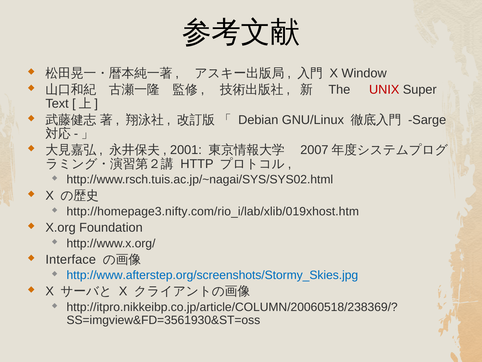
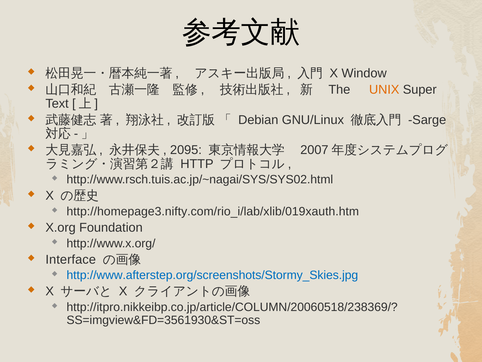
UNIX colour: red -> orange (384, 90)
2001: 2001 -> 2095 (186, 150)
http://homepage3.nifty.com/rio_i/lab/xlib/019xhost.htm: http://homepage3.nifty.com/rio_i/lab/xlib/019xhost.htm -> http://homepage3.nifty.com/rio_i/lab/xlib/019xauth.htm (213, 211)
